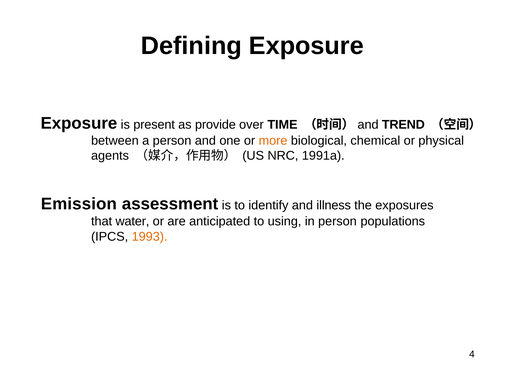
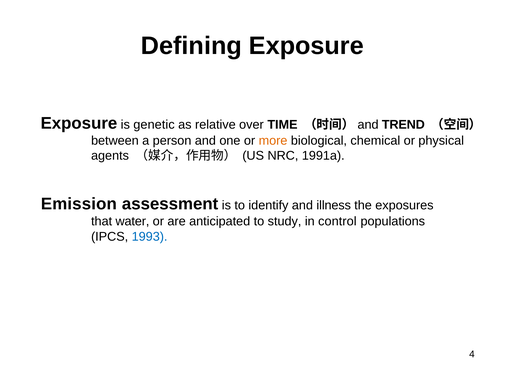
present: present -> genetic (154, 125)
provide: provide -> relative (215, 125)
using: using -> study (285, 221)
in person: person -> control (337, 221)
1993 colour: orange -> blue (150, 236)
